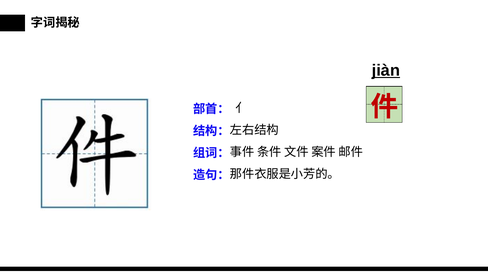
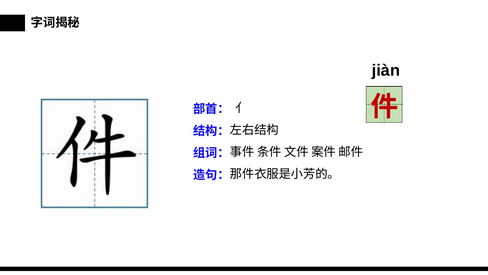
jiàn underline: present -> none (386, 70)
